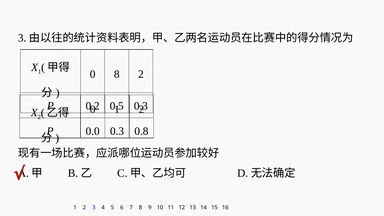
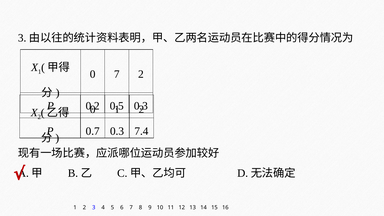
0 8: 8 -> 7 (117, 74)
0.0: 0.0 -> 0.7 (93, 131)
0.8: 0.8 -> 7.4 (141, 131)
